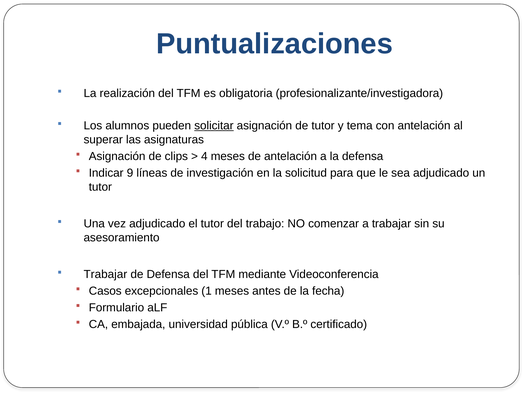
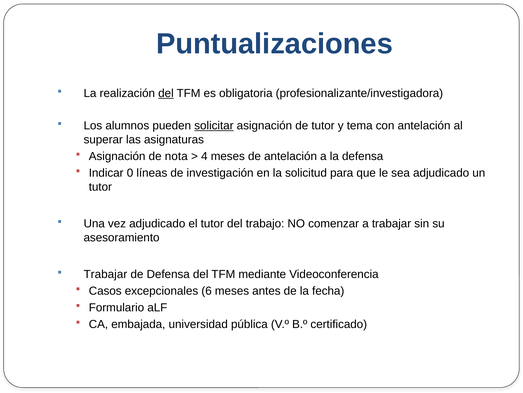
del underline: none -> present (166, 93)
clips: clips -> nota (176, 156)
9: 9 -> 0 (130, 173)
1: 1 -> 6 (207, 290)
